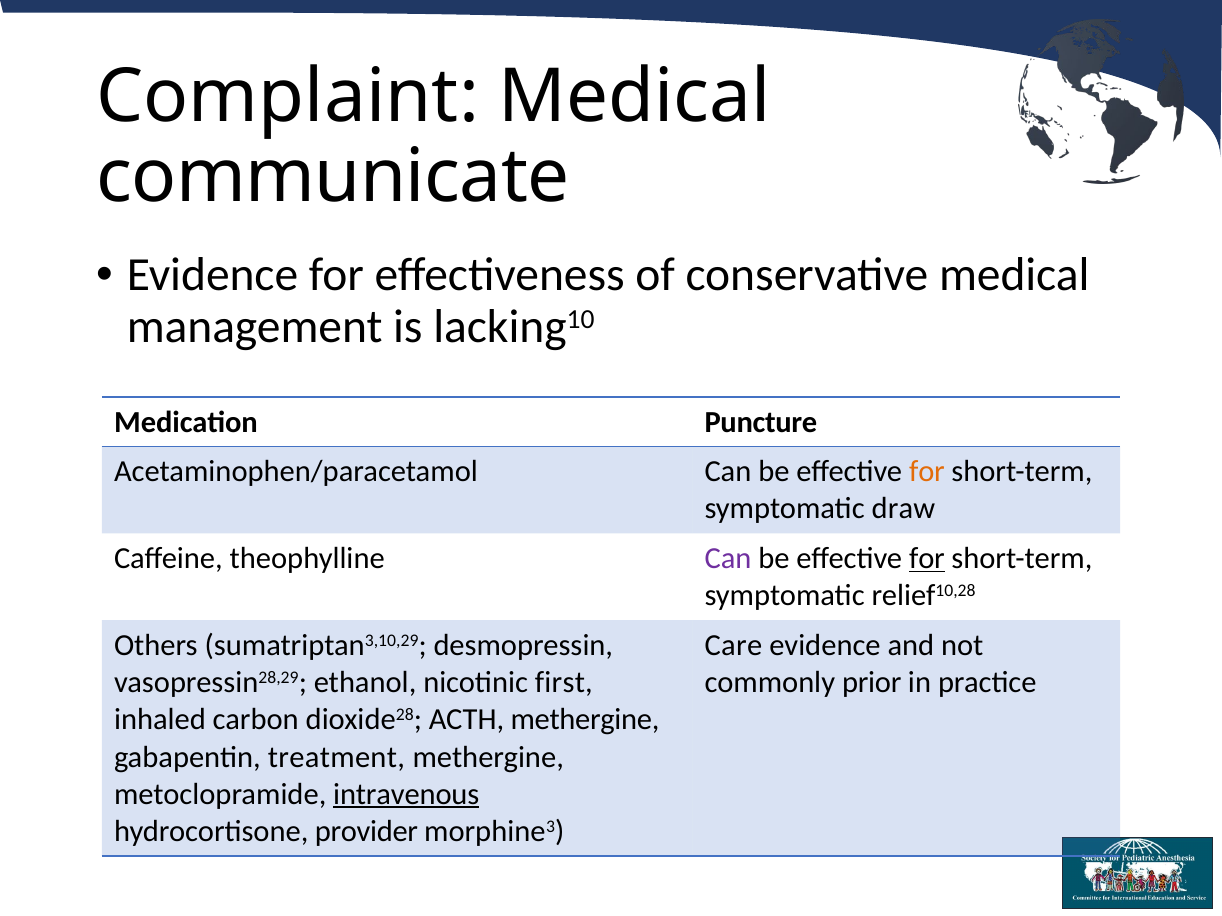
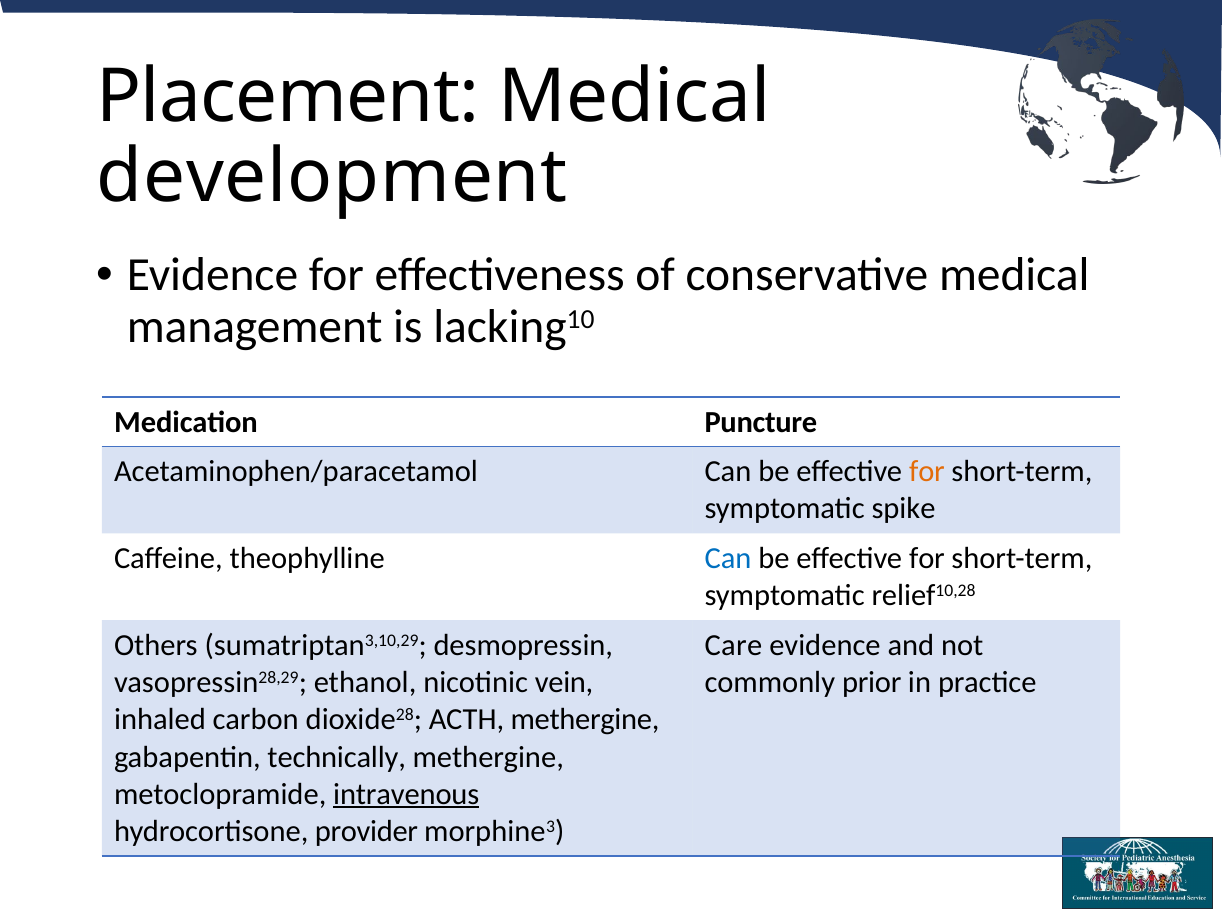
Complaint: Complaint -> Placement (288, 97)
communicate: communicate -> development (332, 177)
draw: draw -> spike (903, 509)
Can colour: purple -> blue (728, 559)
for underline: present -> none (927, 559)
first: first -> vein (564, 683)
treatment: treatment -> technically (337, 757)
